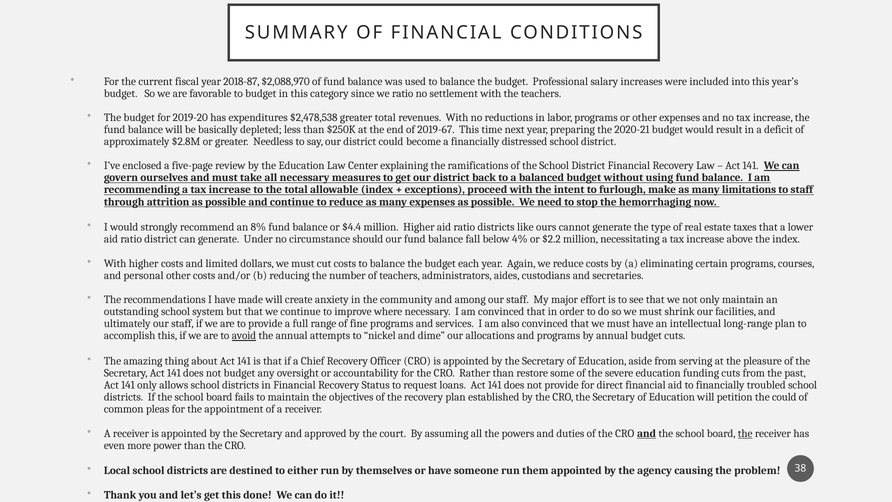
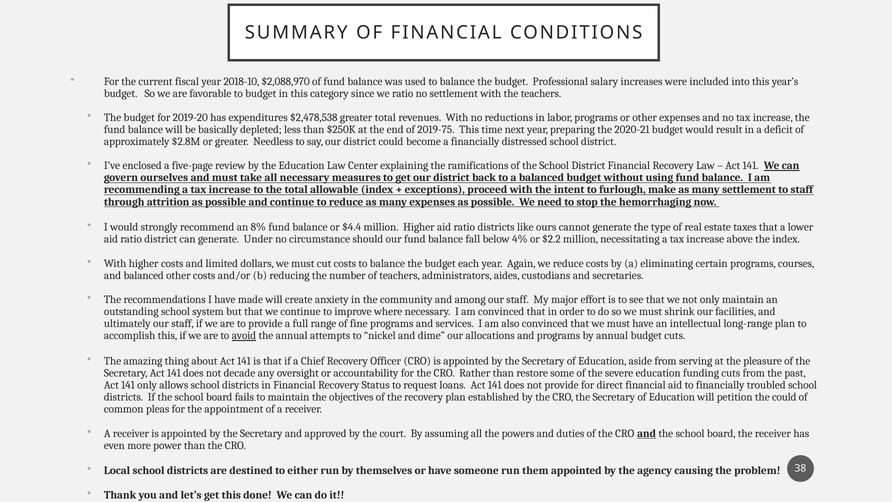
2018-87: 2018-87 -> 2018-10 (241, 81)
2019-67: 2019-67 -> 2019-75 (436, 130)
many limitations: limitations -> settlement (749, 190)
and personal: personal -> balanced (144, 275)
not budget: budget -> decade (239, 373)
the underline: present -> none (745, 433)
